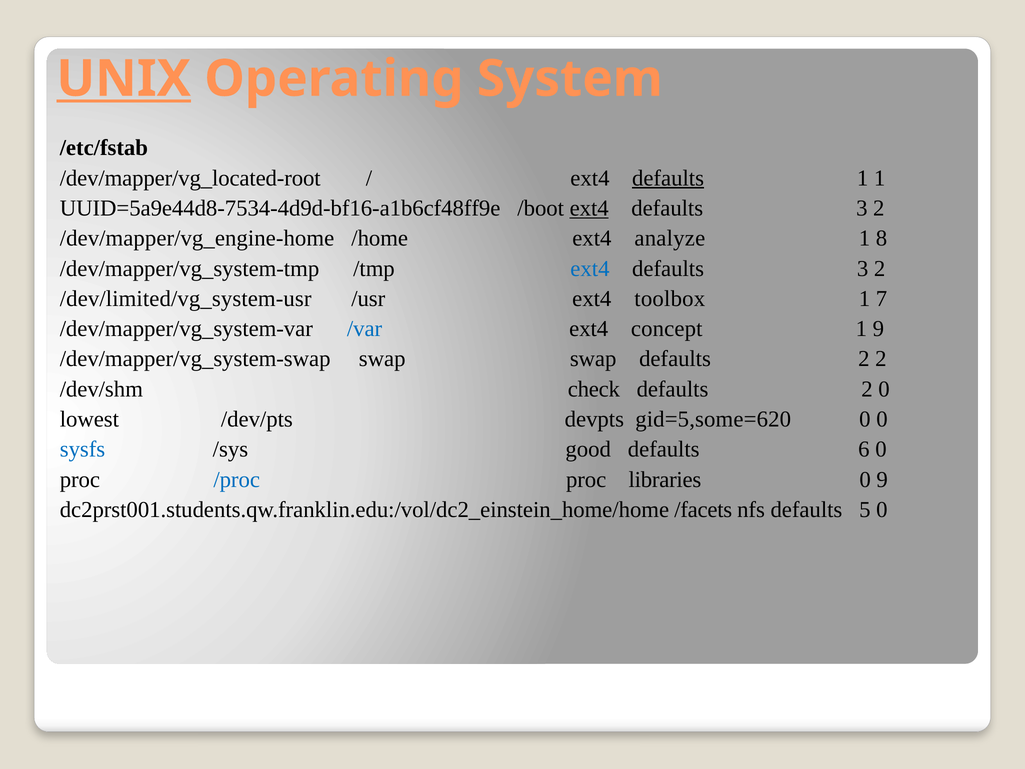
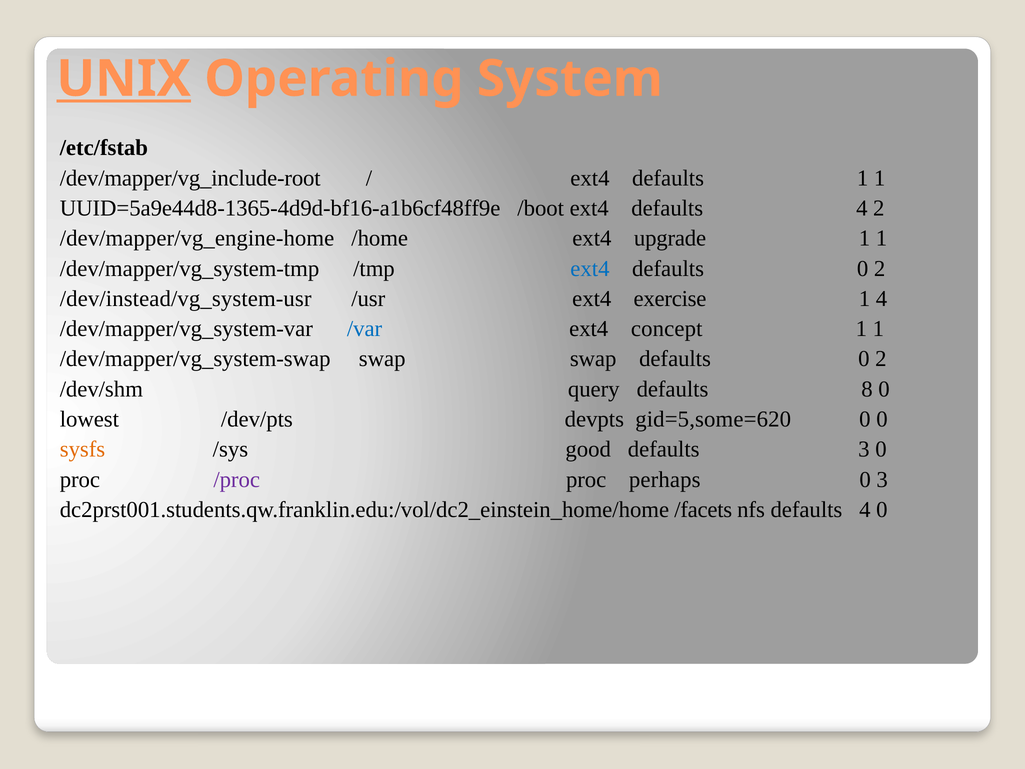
/dev/mapper/vg_located-root: /dev/mapper/vg_located-root -> /dev/mapper/vg_include-root (190, 178)
defaults underline: present -> none (668, 178)
UUID=5a9e44d8-7534-4d9d-bf16-a1b6cf48ff9e: UUID=5a9e44d8-7534-4d9d-bf16-a1b6cf48ff9e -> UUID=5a9e44d8-1365-4d9d-bf16-a1b6cf48ff9e (280, 208)
ext4 underline: present -> none (589, 208)
3: 3 -> 4 (862, 208)
analyze: analyze -> upgrade (670, 238)
8: 8 -> 1 (882, 238)
3: 3 -> 0 (863, 268)
/dev/limited/vg_system-usr: /dev/limited/vg_system-usr -> /dev/instead/vg_system-usr (186, 299)
toolbox: toolbox -> exercise (670, 299)
1 7: 7 -> 4 (882, 299)
9: 9 -> 1 (878, 329)
swap defaults 2: 2 -> 0 (864, 359)
check: check -> query (594, 389)
2: 2 -> 8 (867, 389)
sysfs colour: blue -> orange (83, 449)
defaults 6: 6 -> 3 (864, 449)
/proc colour: blue -> purple (237, 479)
libraries: libraries -> perhaps (665, 479)
0 9: 9 -> 3 (882, 479)
nfs defaults 5: 5 -> 4 (865, 510)
